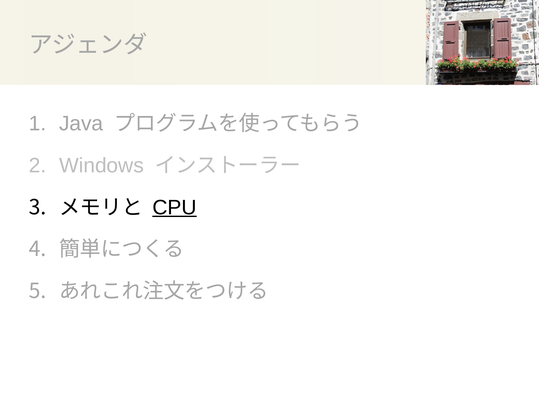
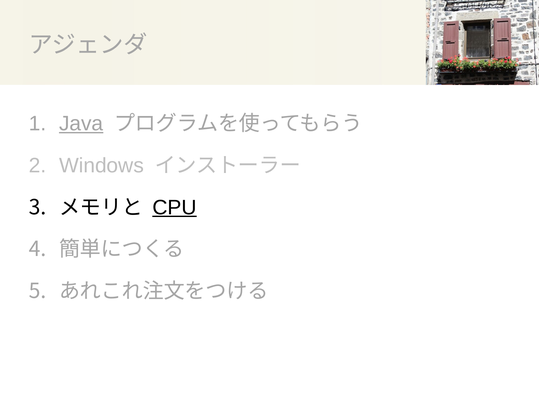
Java underline: none -> present (81, 124)
